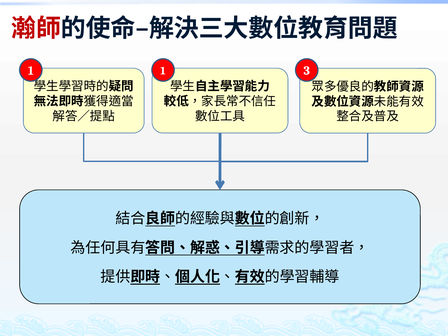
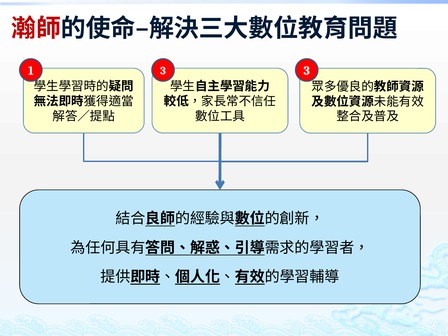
1 1: 1 -> 3 (163, 71)
